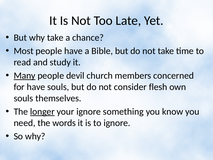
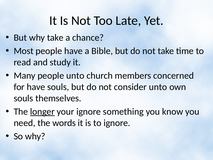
Many underline: present -> none (25, 75)
people devil: devil -> unto (75, 75)
consider flesh: flesh -> unto (158, 87)
